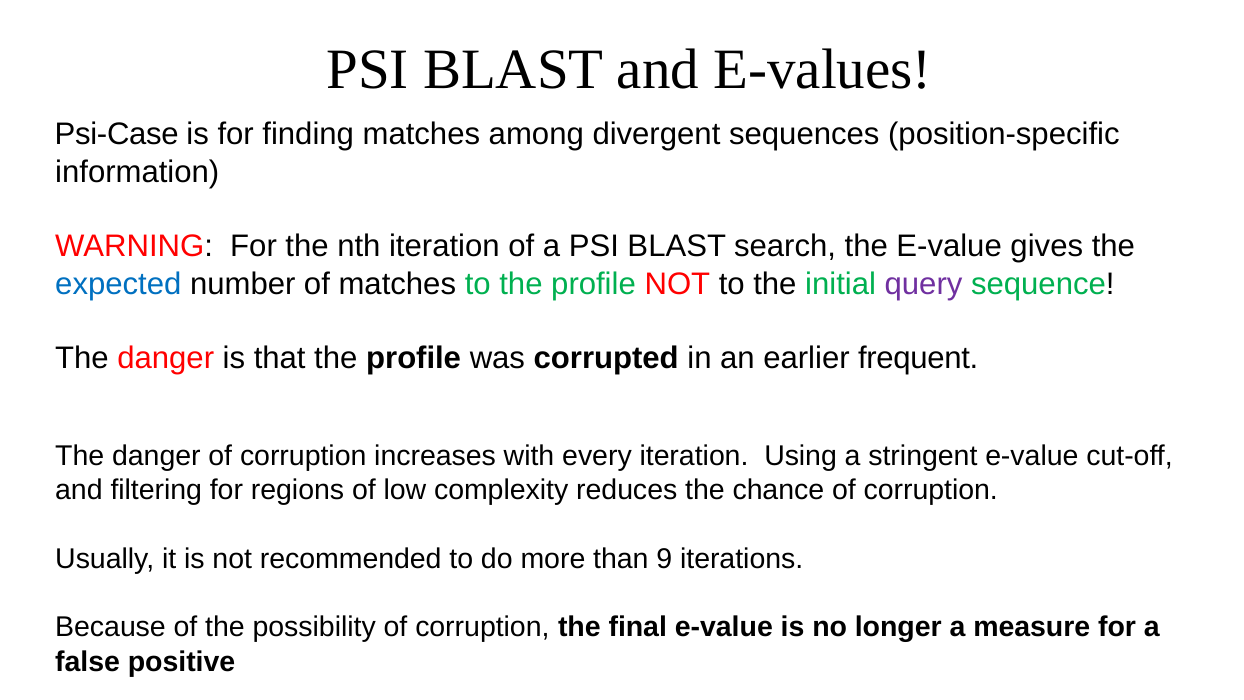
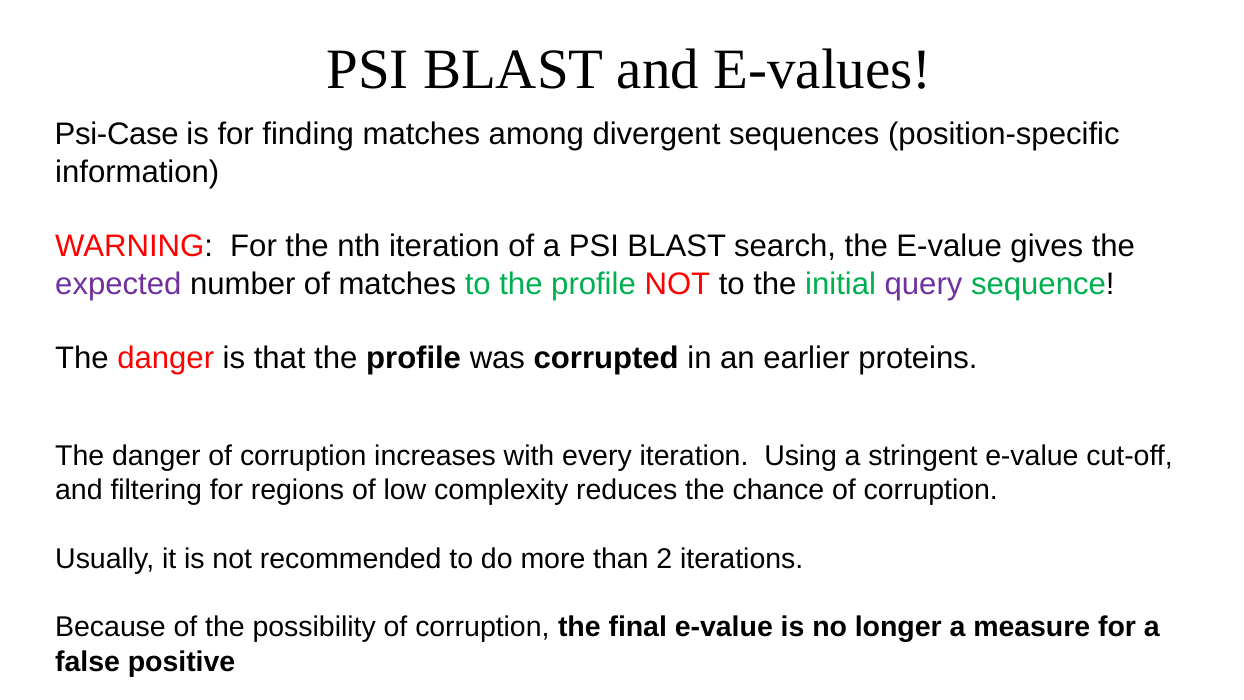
expected colour: blue -> purple (118, 284)
frequent: frequent -> proteins (918, 358)
9: 9 -> 2 (664, 559)
